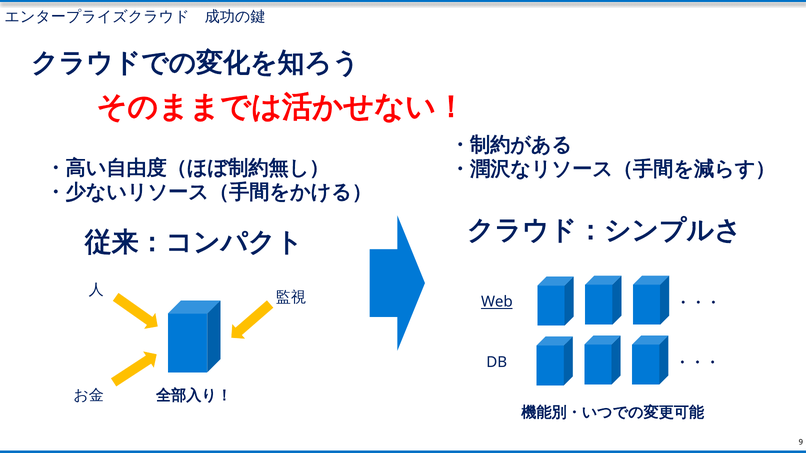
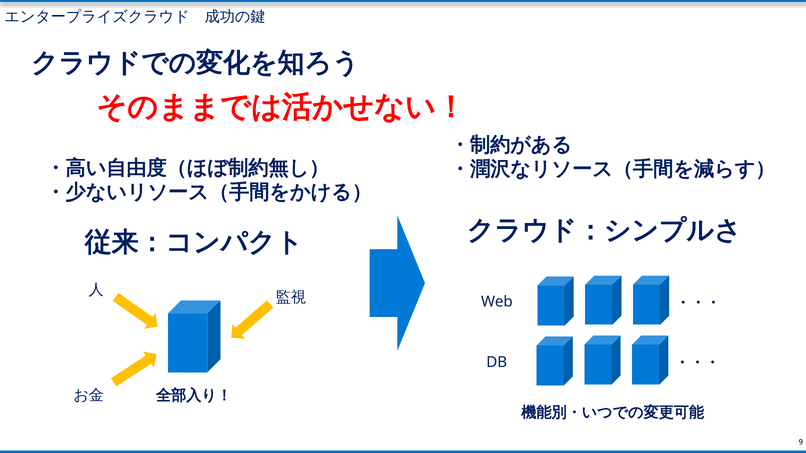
Web underline: present -> none (497, 302)
